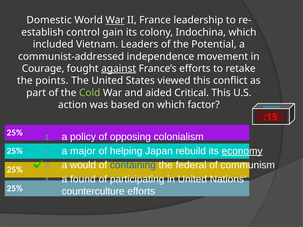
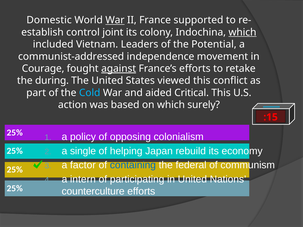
leadership: leadership -> supported (198, 20)
gain: gain -> joint (113, 32)
which underline: none -> present (242, 32)
points: points -> during (52, 81)
Cold colour: light green -> light blue (90, 93)
factor: factor -> surely (204, 105)
major: major -> single (83, 151)
economy underline: present -> none (242, 151)
would: would -> factor (83, 165)
found: found -> intern (83, 179)
